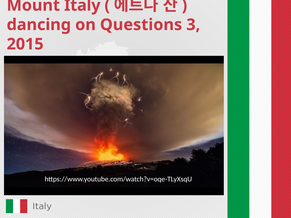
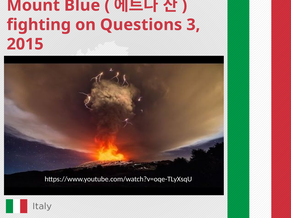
Italy: Italy -> Blue (82, 5)
dancing: dancing -> fighting (39, 25)
